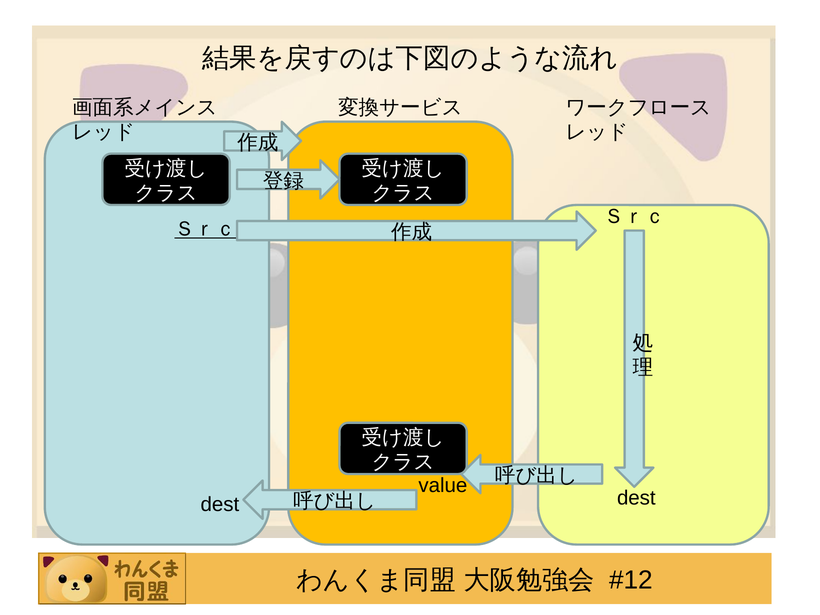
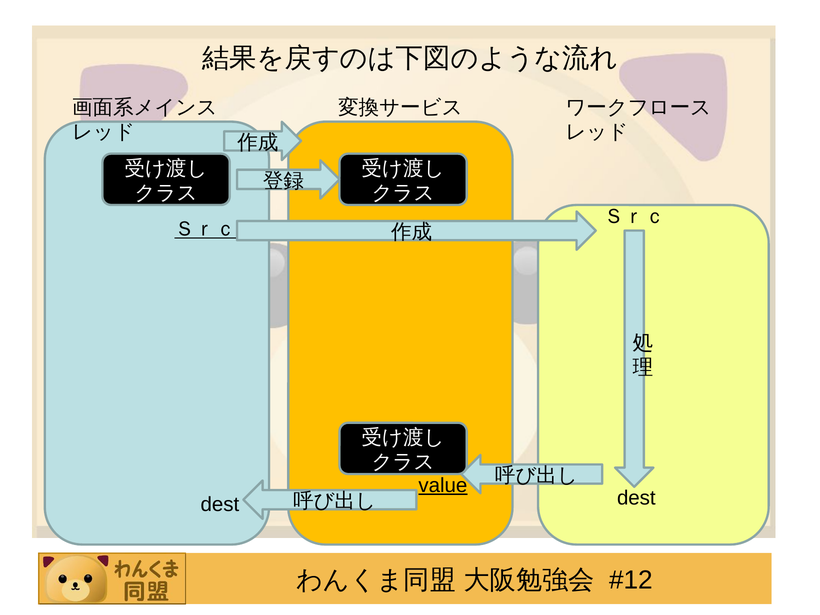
value underline: none -> present (443, 485)
